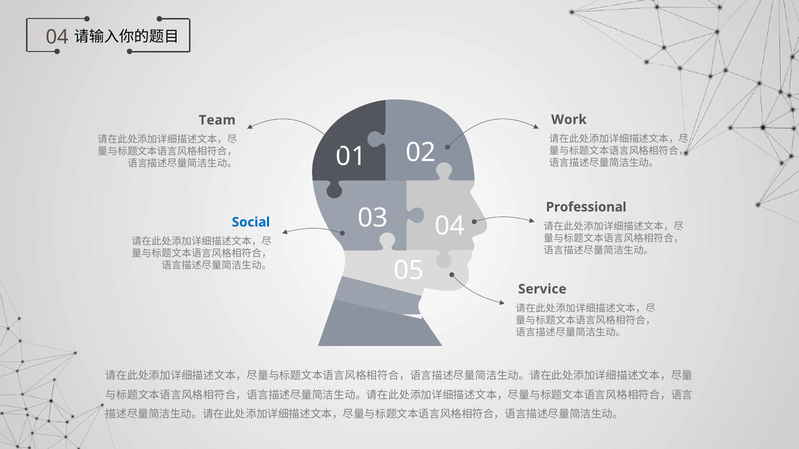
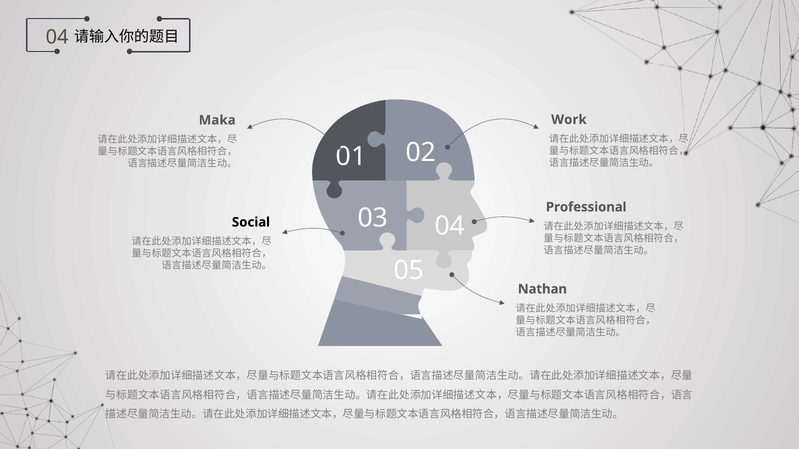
Team: Team -> Maka (217, 120)
Social colour: blue -> black (251, 222)
Service: Service -> Nathan (542, 289)
